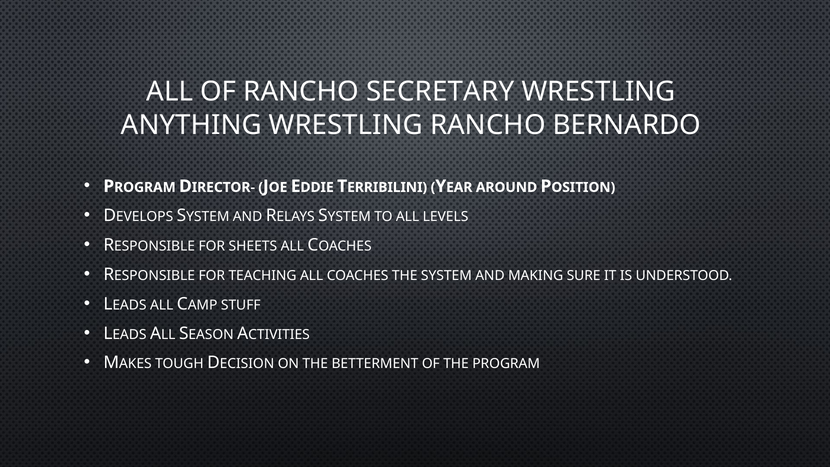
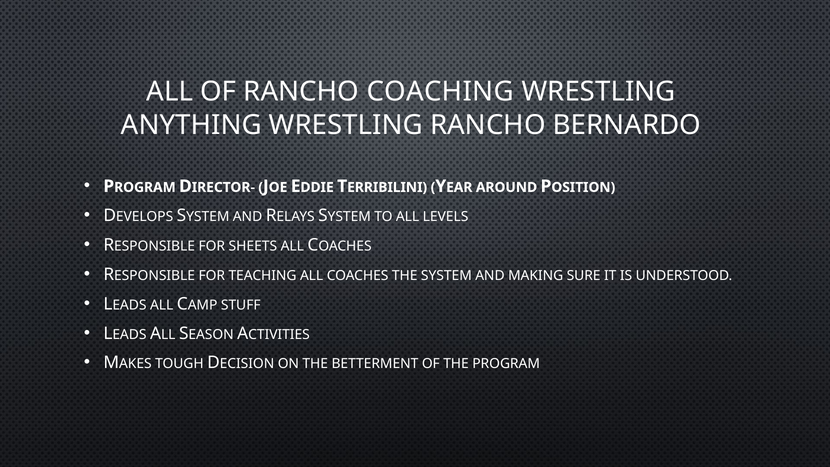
SECRETARY: SECRETARY -> COACHING (440, 92)
